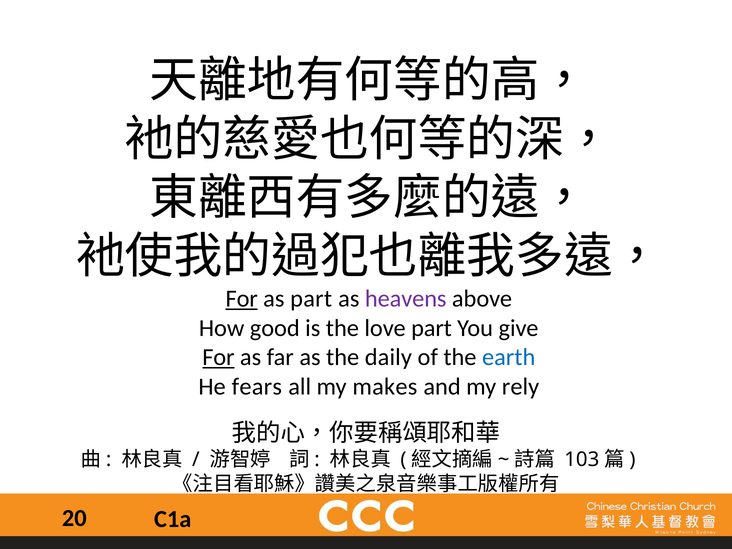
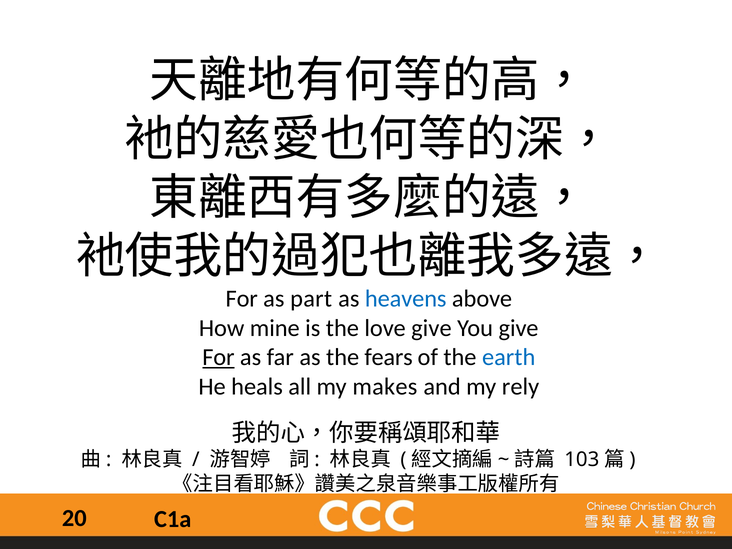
For underline: present -> none (242, 299)
heavens colour: purple -> blue (406, 299)
good: good -> mine (275, 328)
love part: part -> give (431, 328)
daily: daily -> fears (389, 357)
fears: fears -> heals (257, 387)
